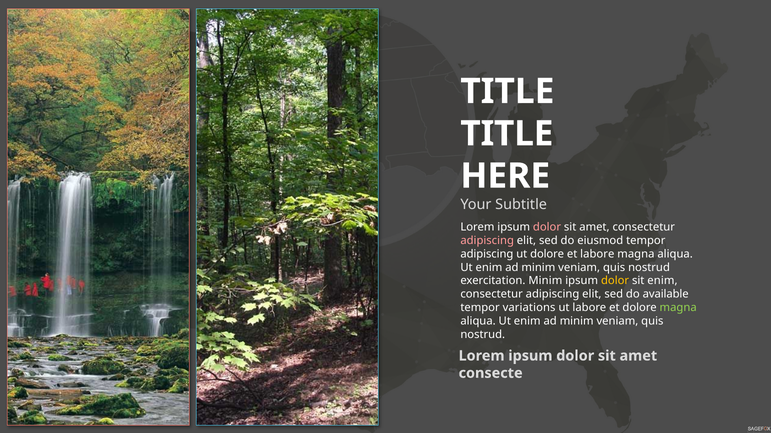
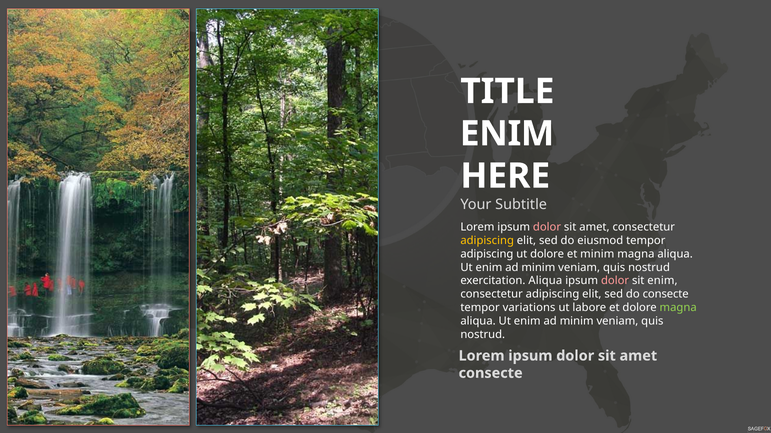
TITLE: TITLE -> ENIM (507, 134)
adipiscing colour: pink -> yellow (487, 241)
et labore: labore -> minim (597, 254)
exercitation Minim: Minim -> Aliqua (545, 281)
dolor colour: yellow -> pink (615, 281)
do available: available -> consecte (666, 295)
